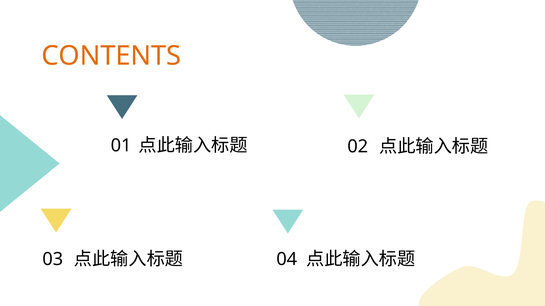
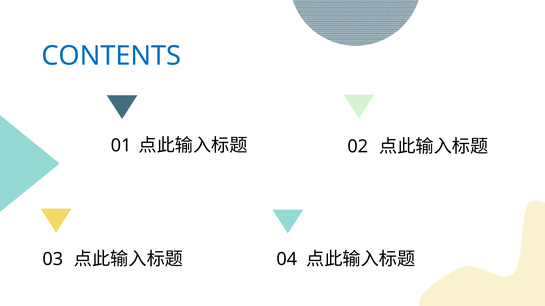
CONTENTS colour: orange -> blue (111, 56)
